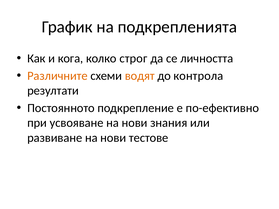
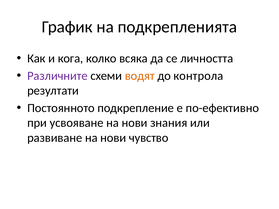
строг: строг -> всяка (133, 59)
Различните colour: orange -> purple (57, 76)
тестове: тестове -> чувство (149, 138)
